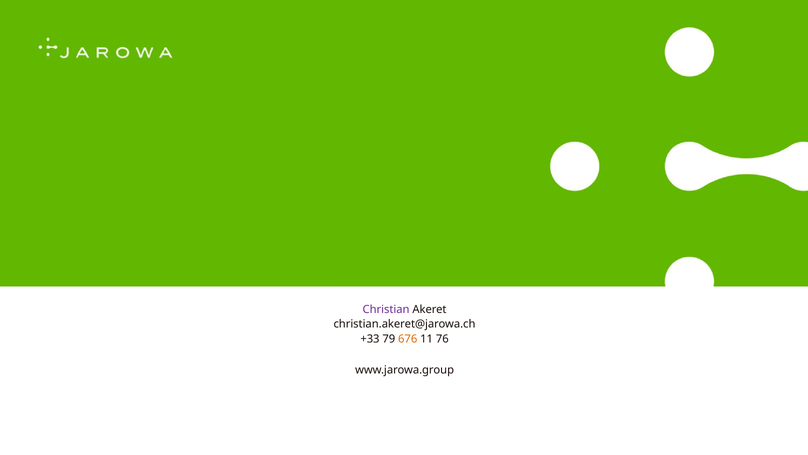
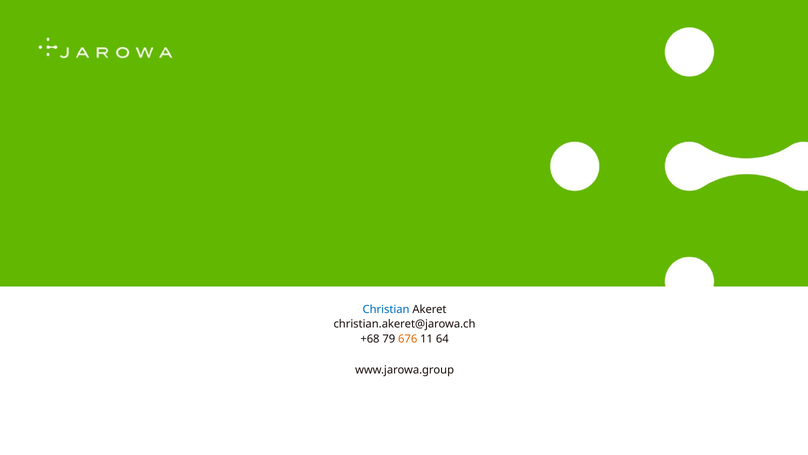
Christian colour: purple -> blue (386, 309)
+33: +33 -> +68 (370, 339)
76: 76 -> 64 (442, 339)
